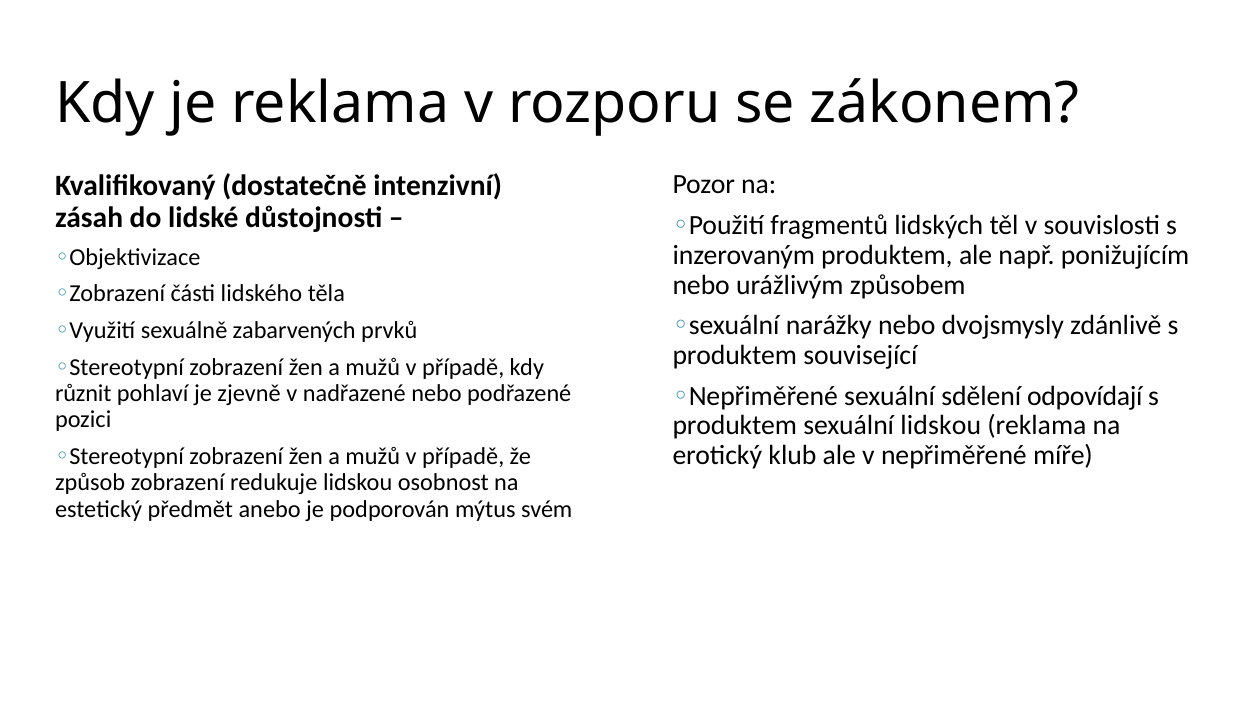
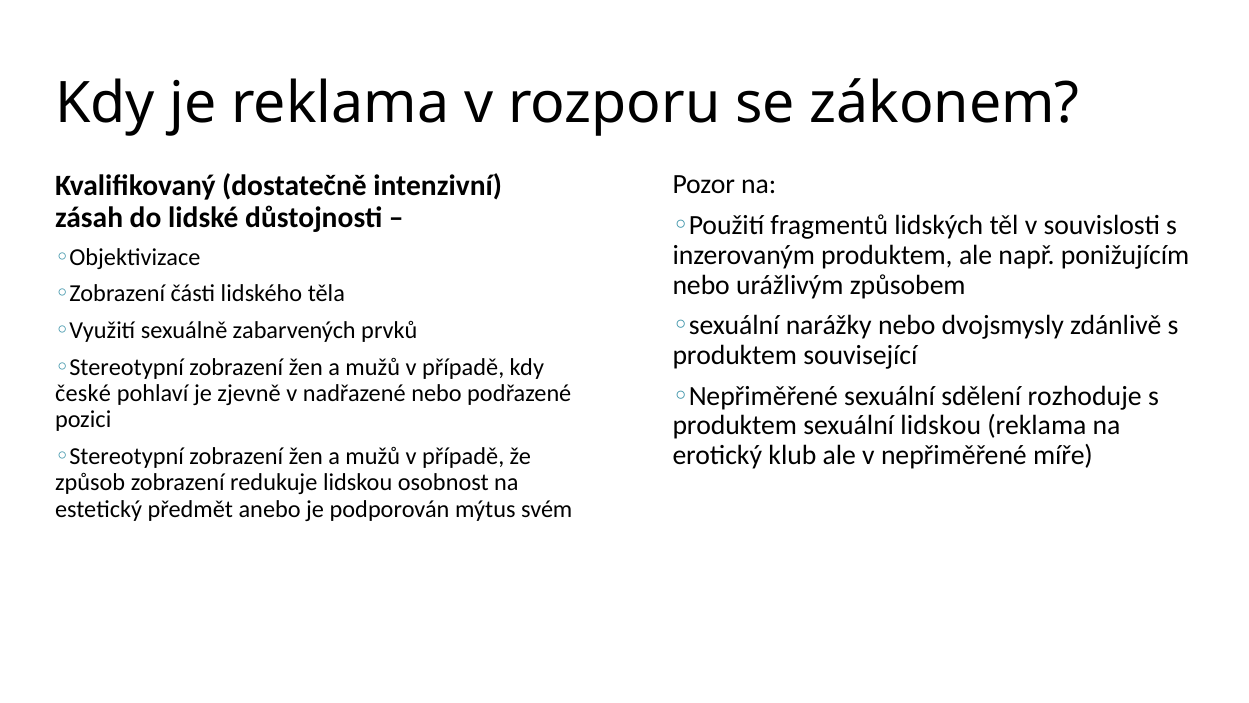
různit: různit -> české (83, 393)
odpovídají: odpovídají -> rozhoduje (1085, 396)
